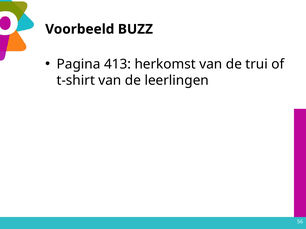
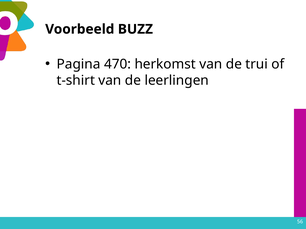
413: 413 -> 470 (117, 64)
